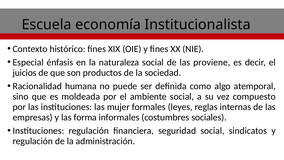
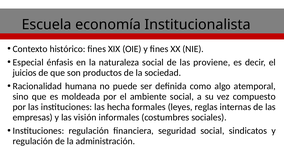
mujer: mujer -> hecha (118, 107)
forma: forma -> visión (85, 117)
